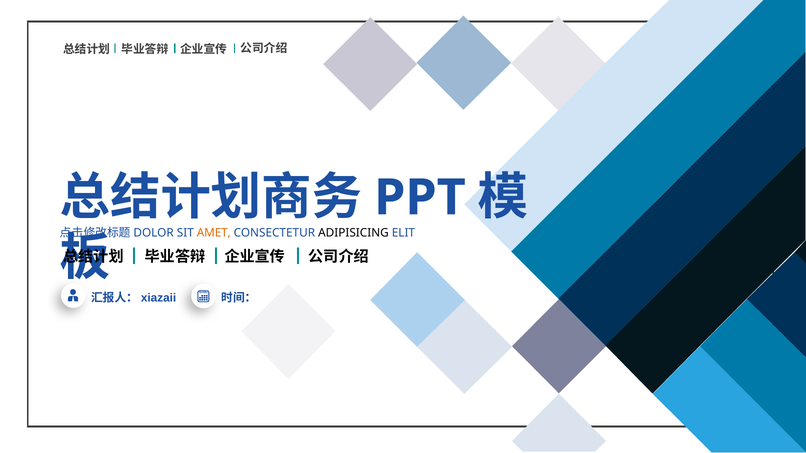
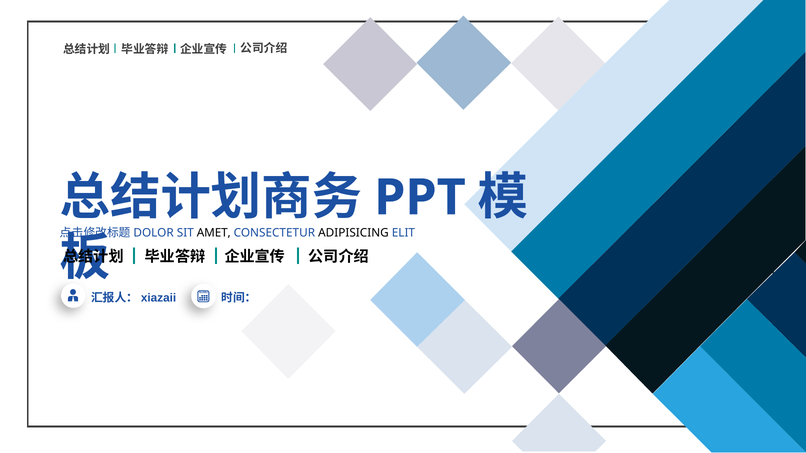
AMET colour: orange -> black (214, 233)
